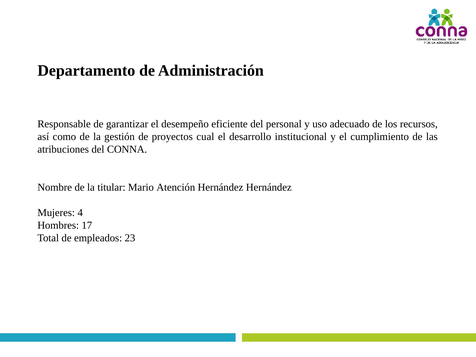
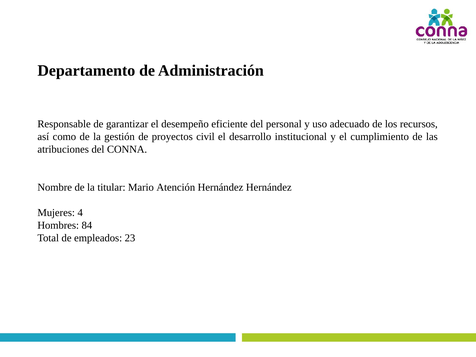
cual: cual -> civil (205, 137)
17: 17 -> 84 (87, 225)
